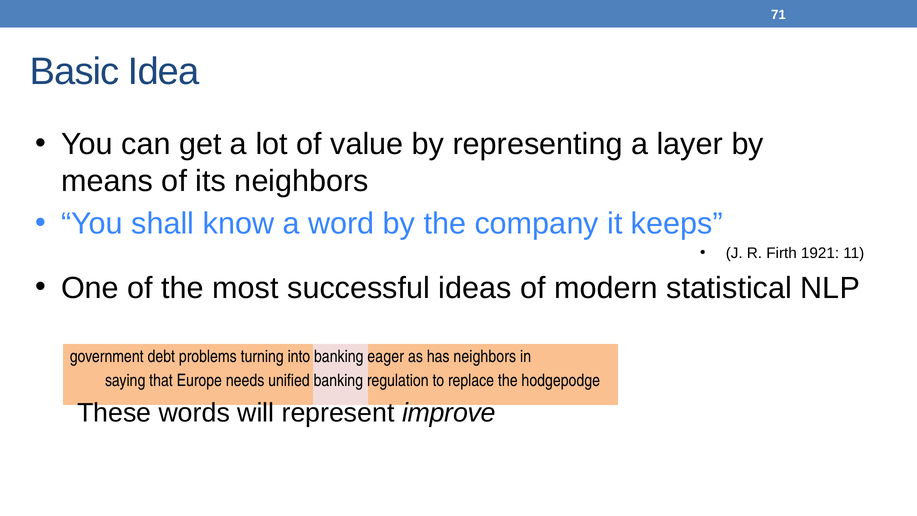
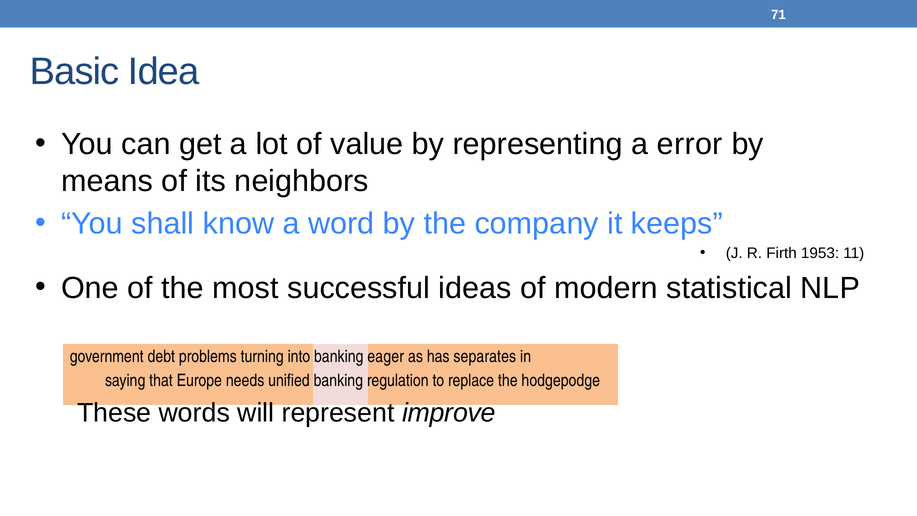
layer: layer -> error (690, 144)
1921: 1921 -> 1953 (820, 253)
has neighbors: neighbors -> separates (485, 357)
